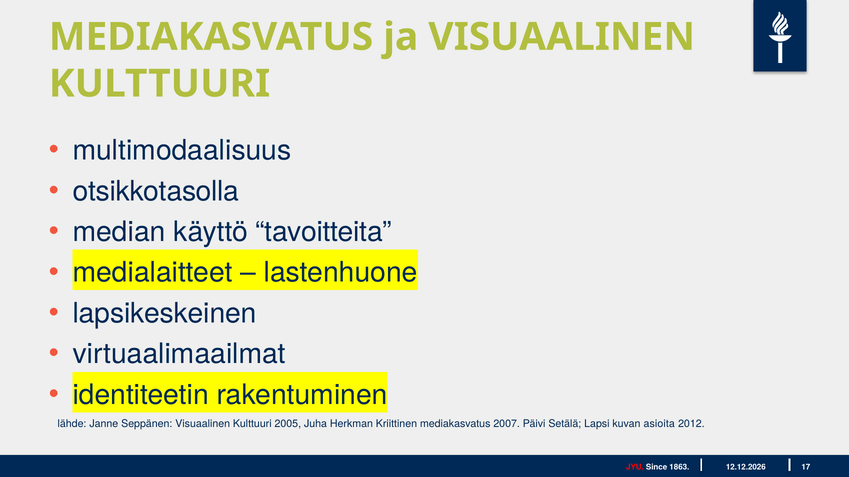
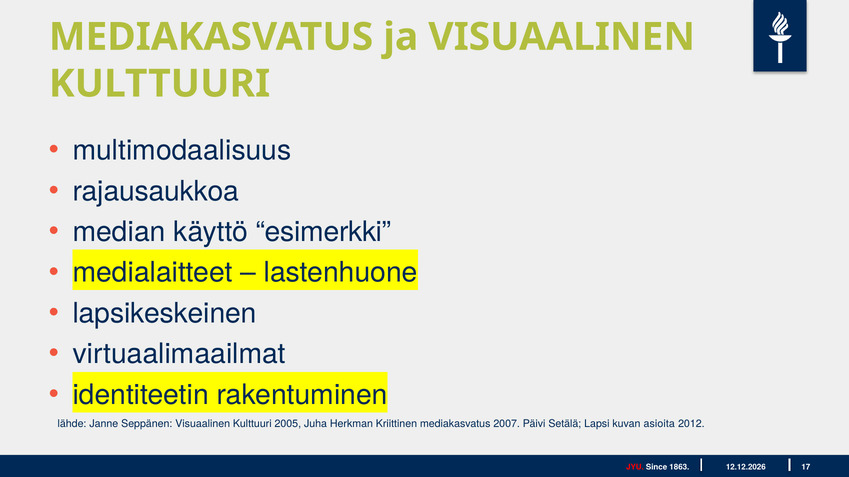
otsikkotasolla: otsikkotasolla -> rajausaukkoa (156, 191)
tavoitteita: tavoitteita -> esimerkki (324, 232)
